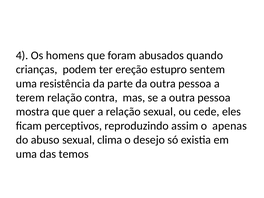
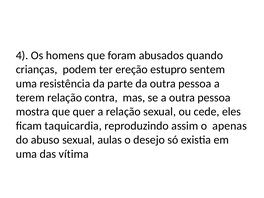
perceptivos: perceptivos -> taquicardia (73, 126)
clima: clima -> aulas (110, 140)
temos: temos -> vítima (74, 154)
